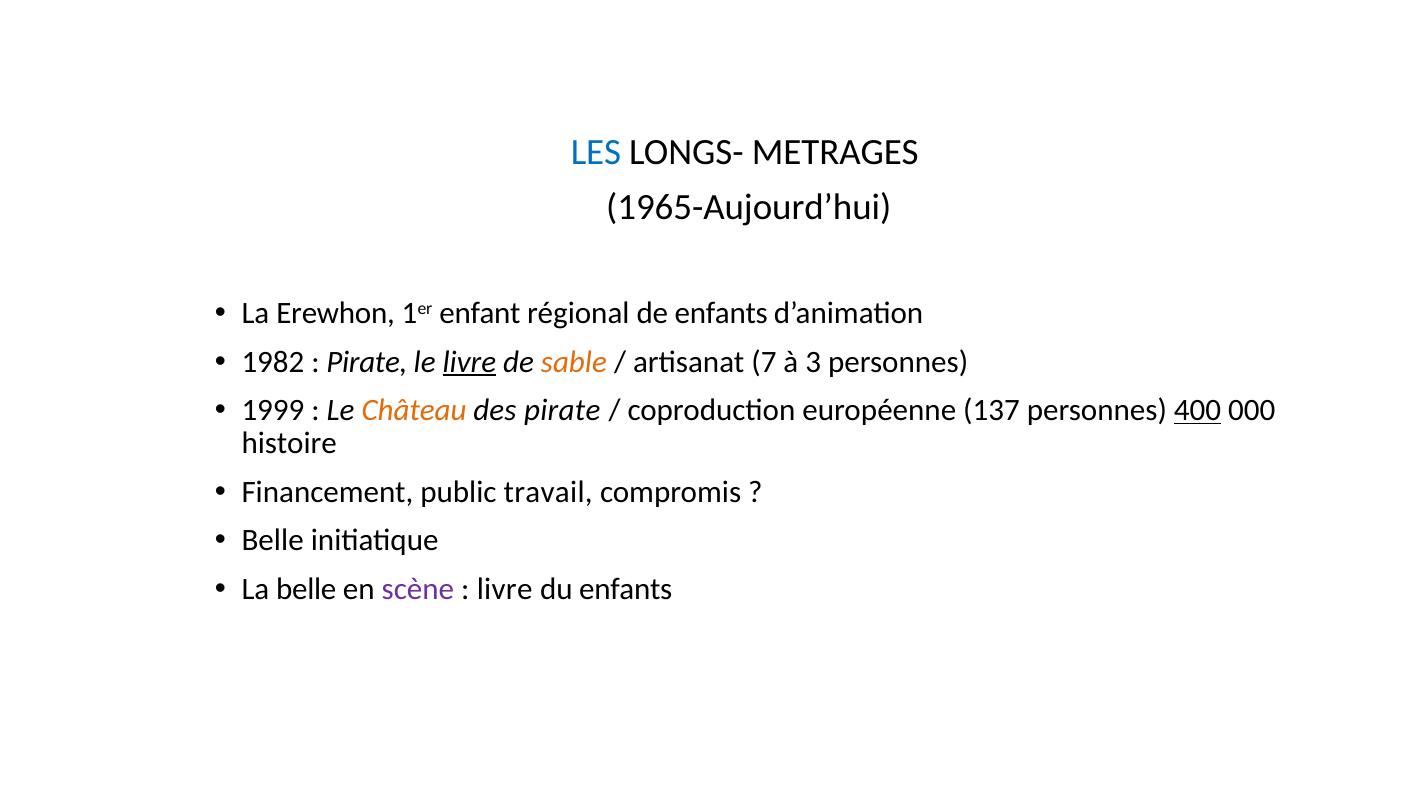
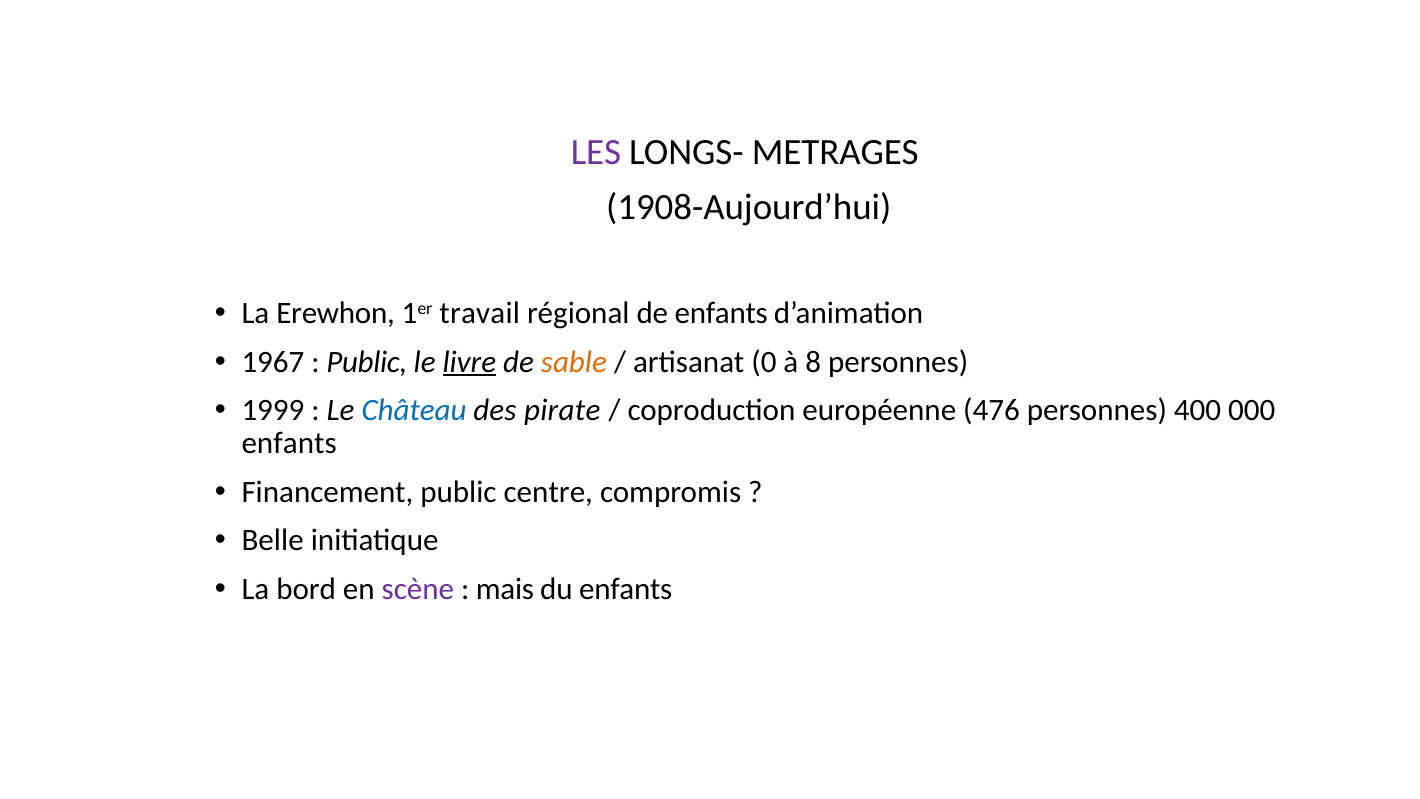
LES colour: blue -> purple (596, 152)
1965-Aujourd’hui: 1965-Aujourd’hui -> 1908-Aujourd’hui (749, 207)
enfant: enfant -> travail (480, 313)
1982: 1982 -> 1967 (273, 362)
Pirate: Pirate -> Public (367, 362)
7: 7 -> 0 (764, 362)
3: 3 -> 8 (813, 362)
Château colour: orange -> blue (414, 410)
137: 137 -> 476 (991, 410)
400 underline: present -> none (1198, 410)
histoire: histoire -> enfants (289, 444)
travail: travail -> centre (548, 492)
La belle: belle -> bord (306, 589)
livre: livre -> mais (505, 589)
